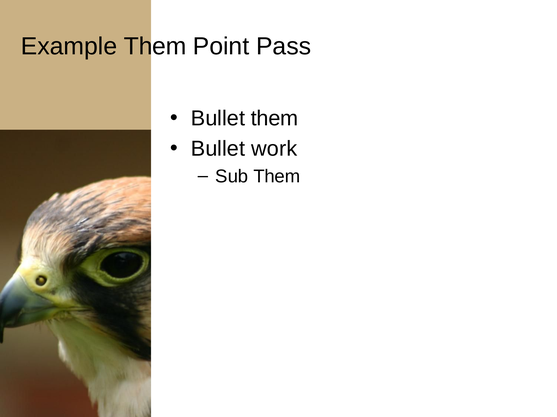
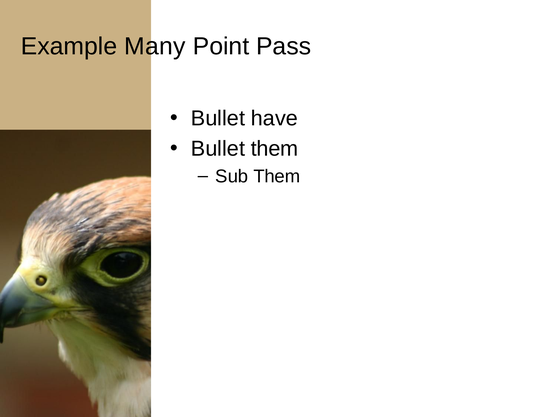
Example Them: Them -> Many (155, 47)
Bullet them: them -> have (274, 119)
Bullet work: work -> them (275, 149)
